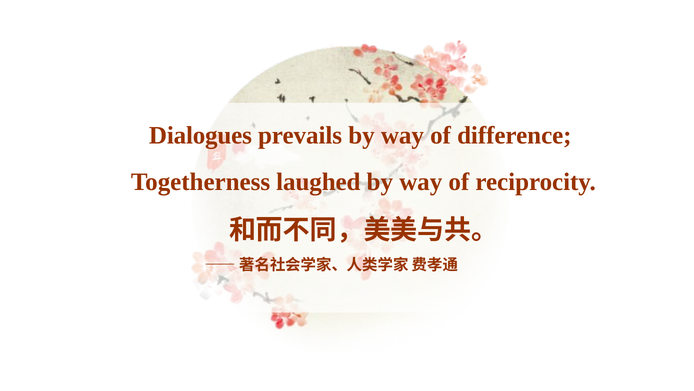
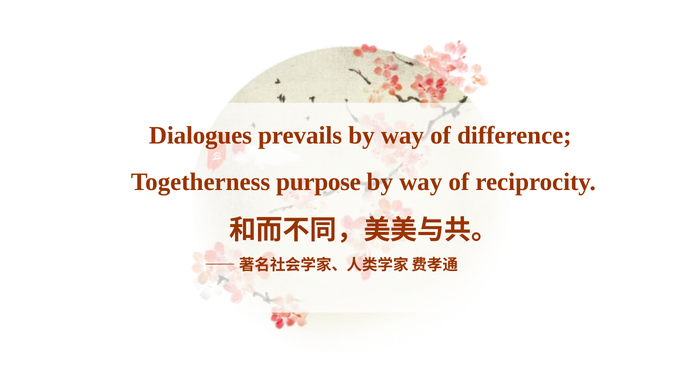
laughed: laughed -> purpose (318, 181)
